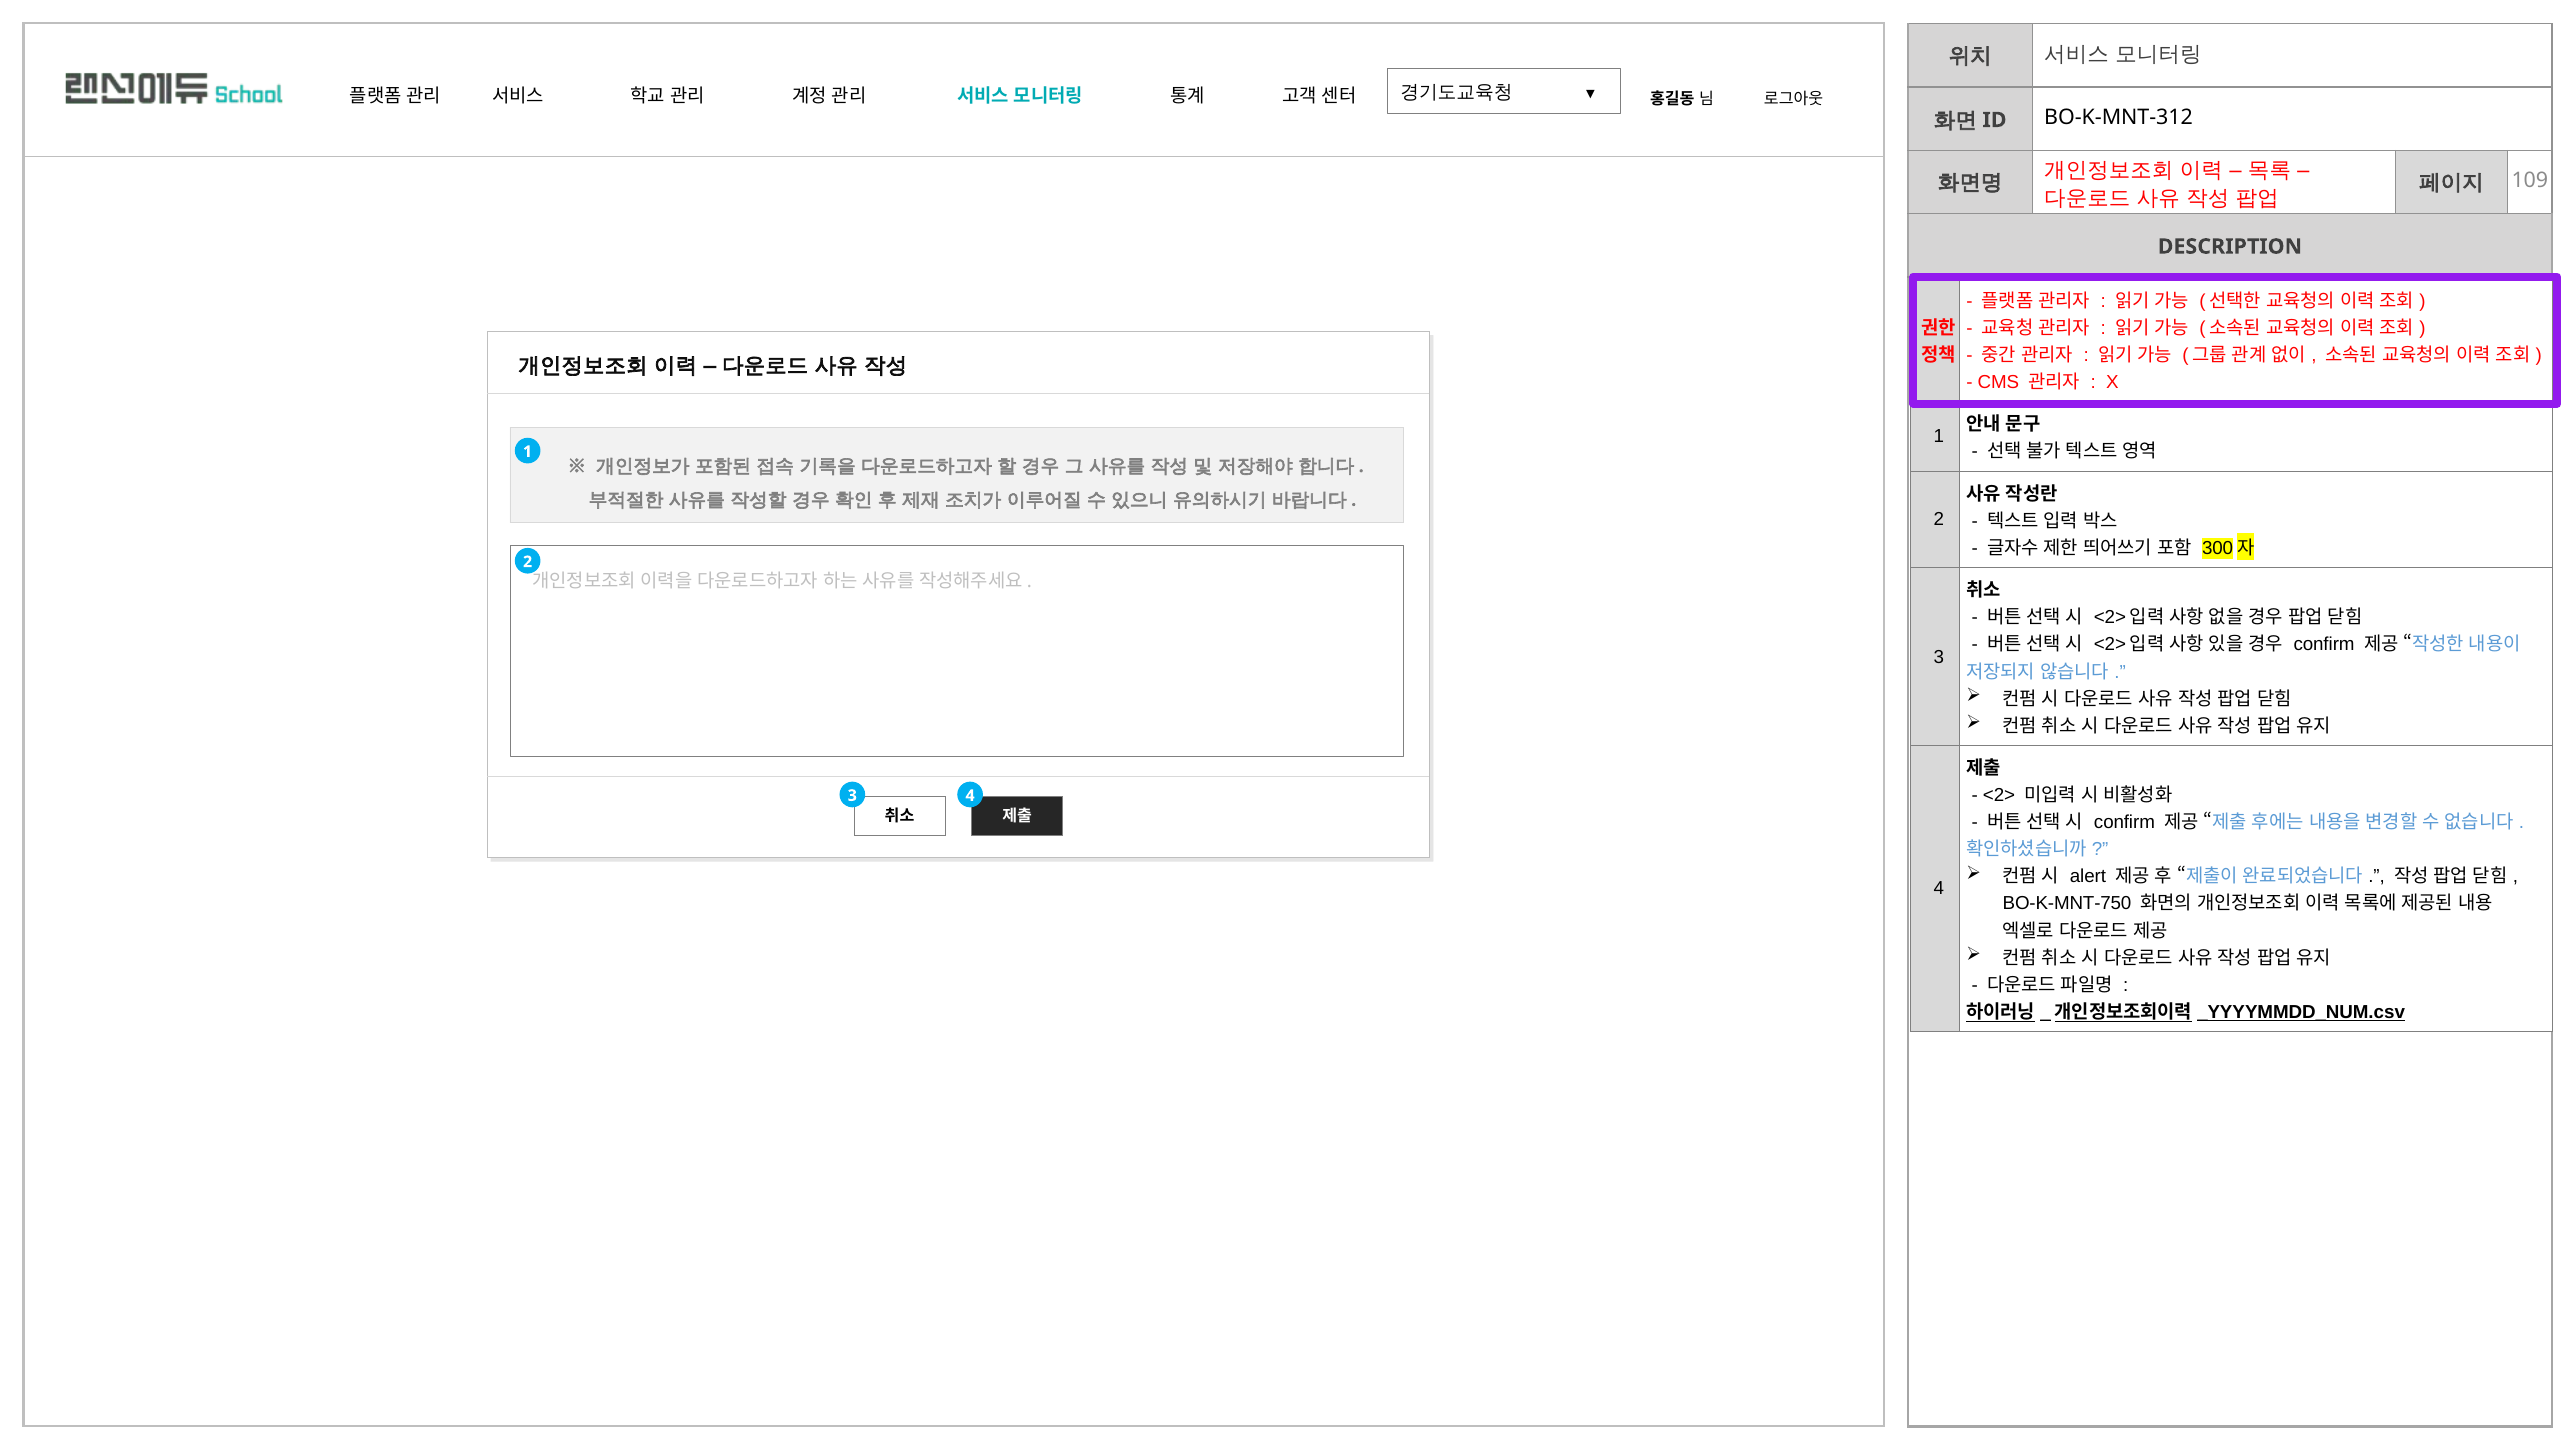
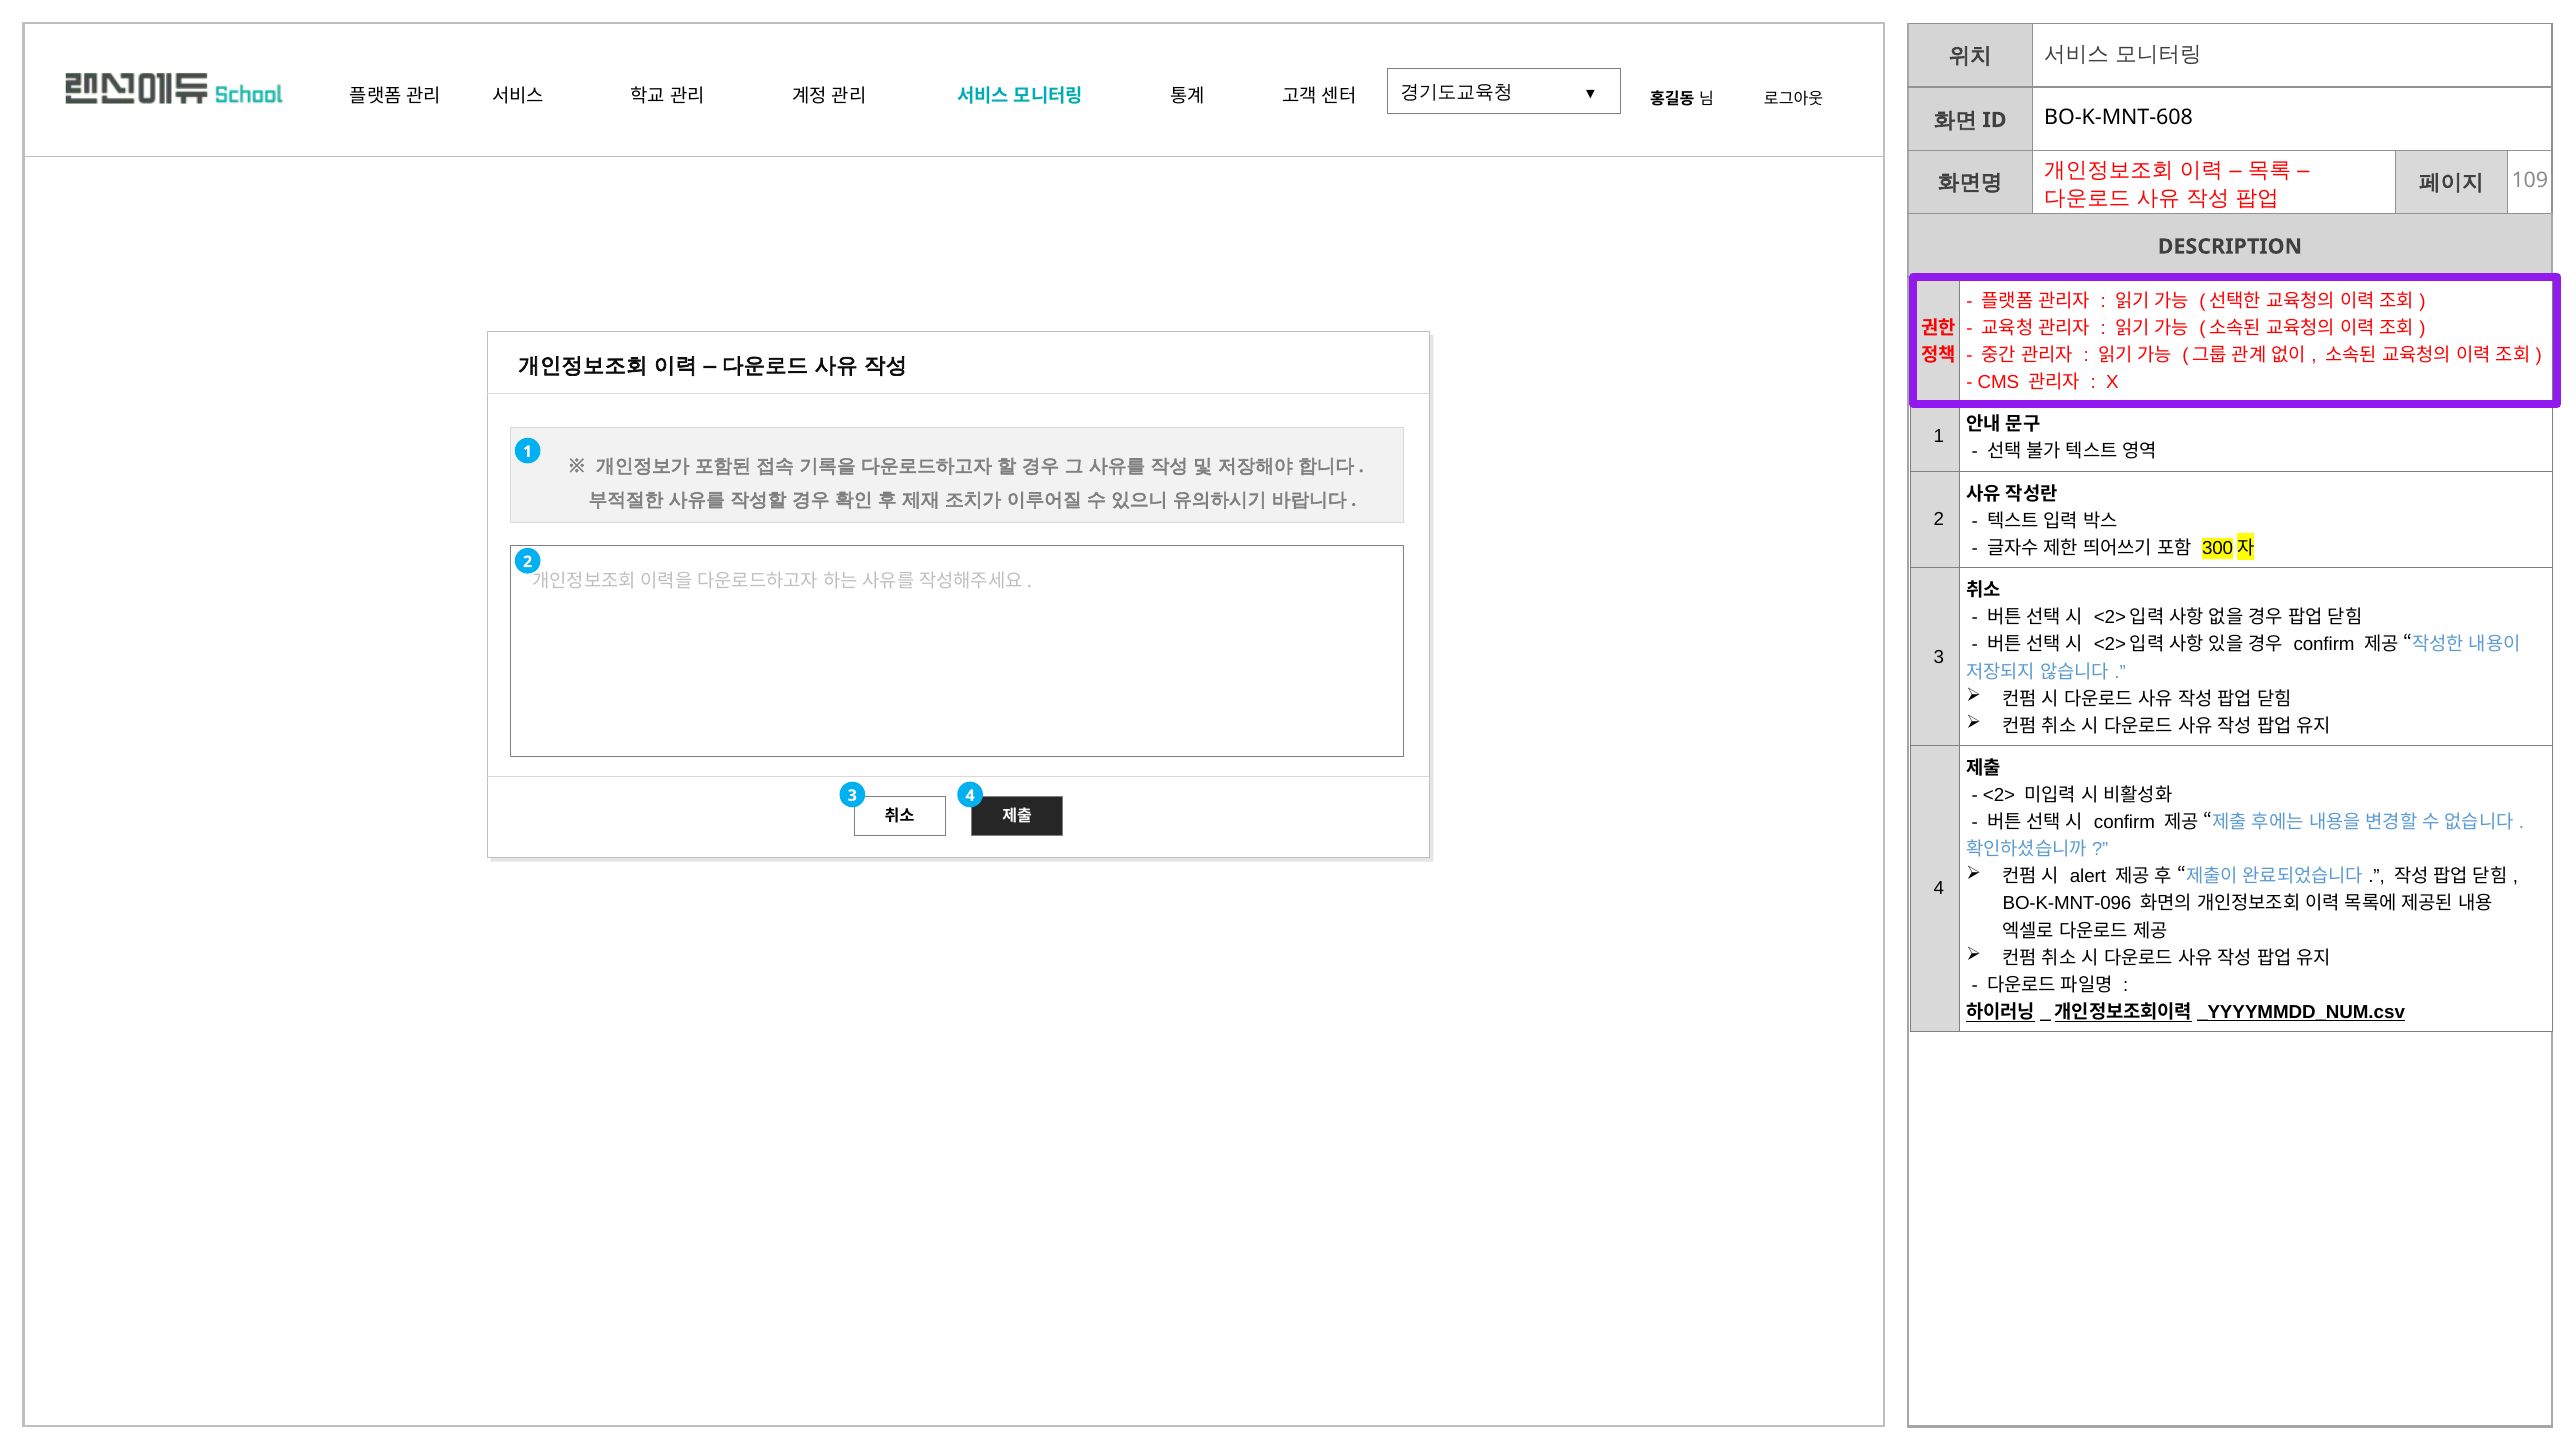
BO-K-MNT-312: BO-K-MNT-312 -> BO-K-MNT-608 (2119, 118)
BO-K-MNT-750: BO-K-MNT-750 -> BO-K-MNT-096 (2067, 904)
